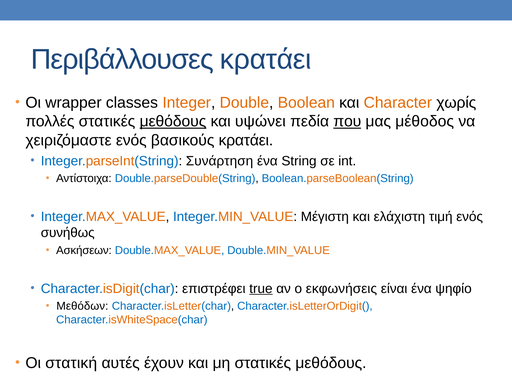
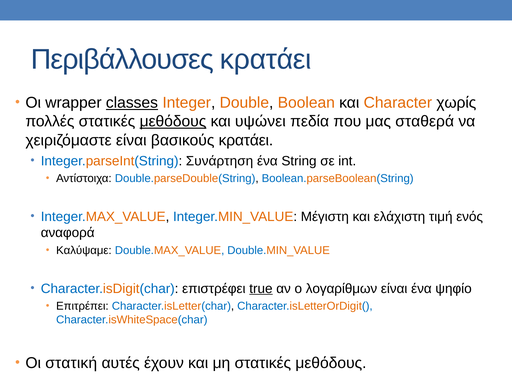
classes underline: none -> present (132, 103)
που underline: present -> none (347, 121)
μέθοδος: μέθοδος -> σταθερά (425, 121)
χειριζόμαστε ενός: ενός -> είναι (131, 140)
συνήθως: συνήθως -> αναφορά (68, 233)
Ασκήσεων: Ασκήσεων -> Καλύψαμε (84, 250)
εκφωνήσεις: εκφωνήσεις -> λογαρίθμων (341, 289)
Μεθόδων: Μεθόδων -> Επιτρέπει (82, 306)
